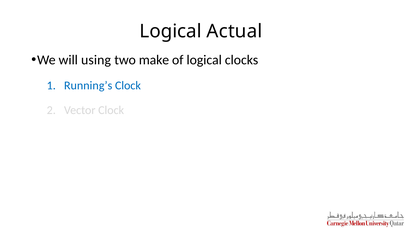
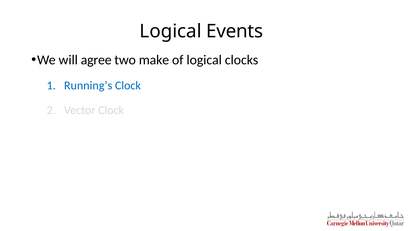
Actual: Actual -> Events (235, 31)
using: using -> agree (96, 60)
